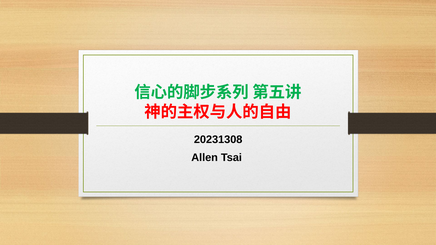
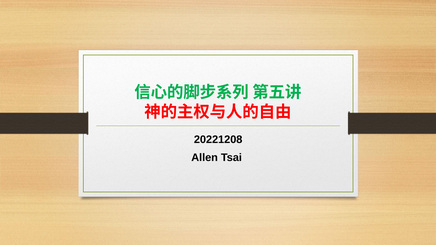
20231308: 20231308 -> 20221208 (218, 140)
